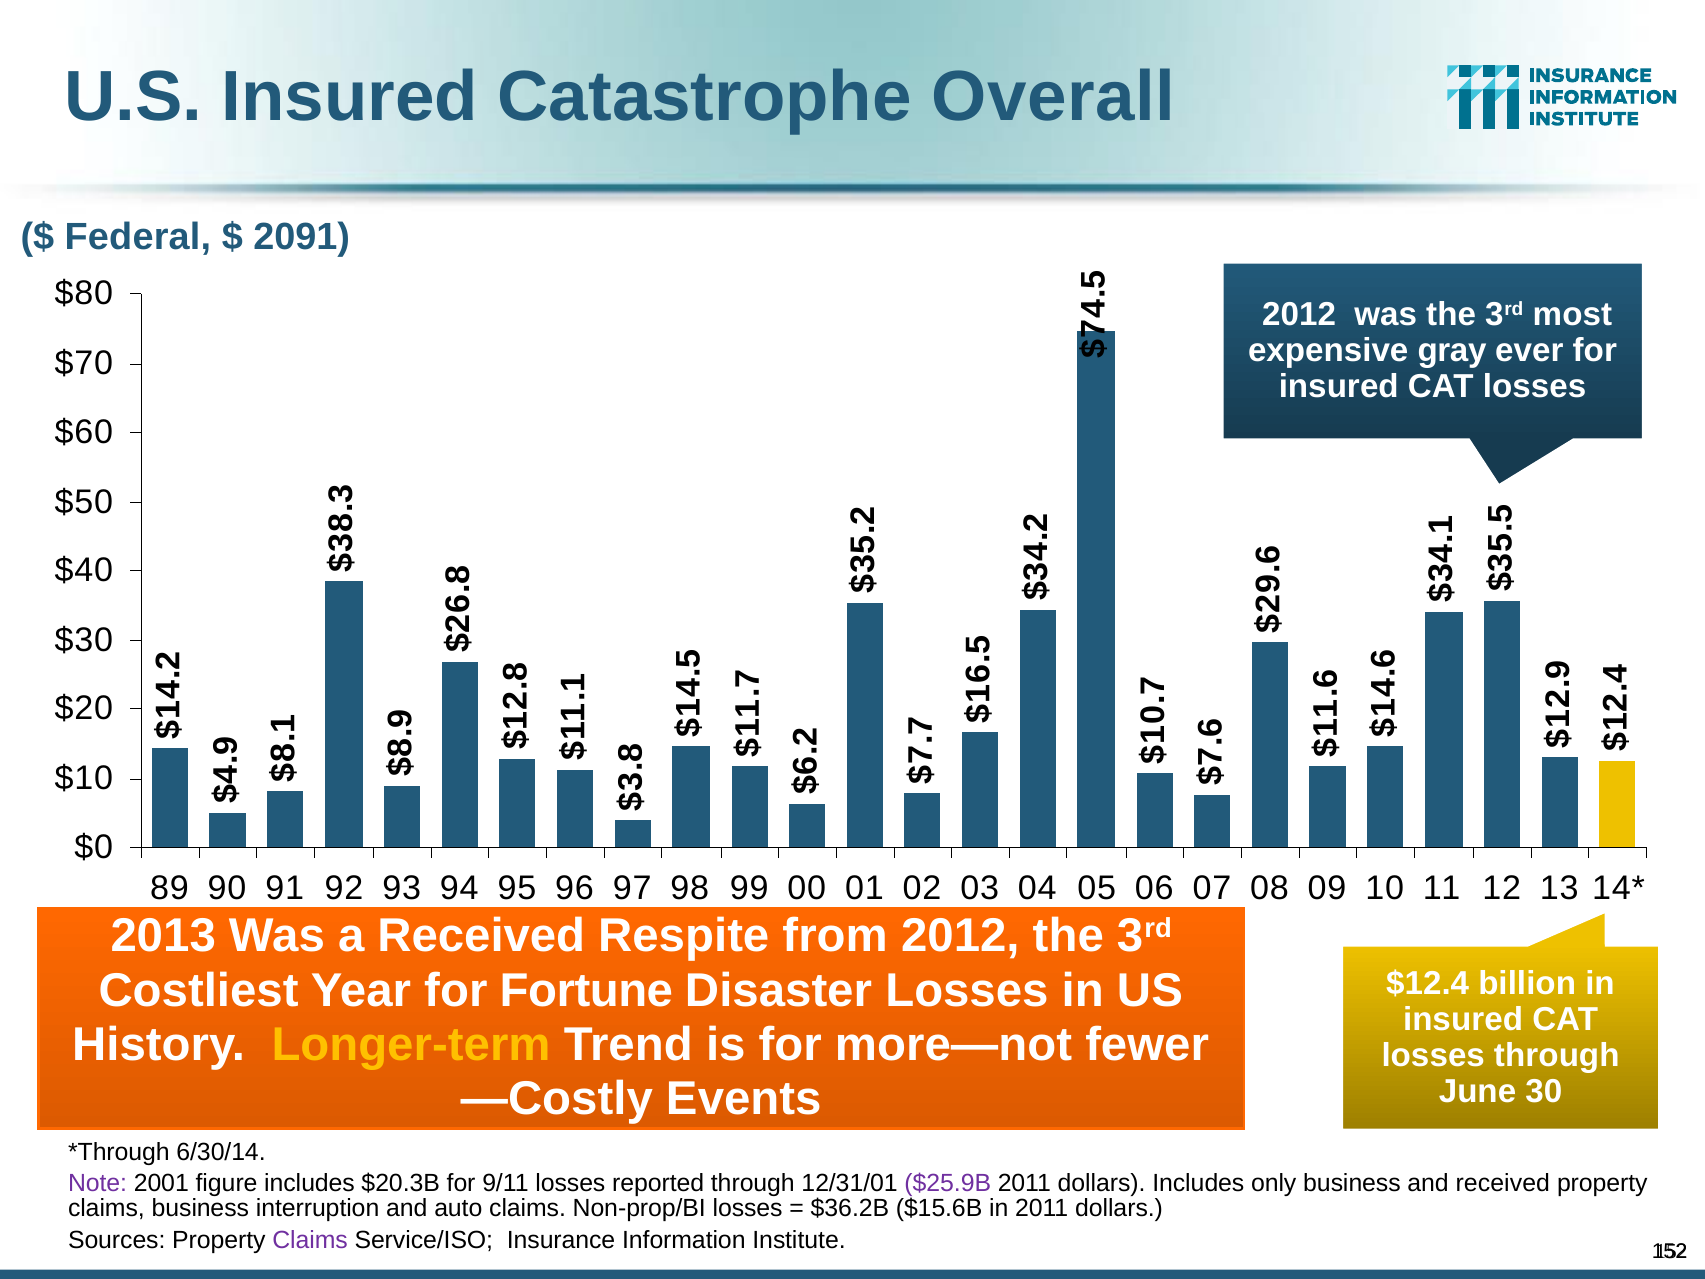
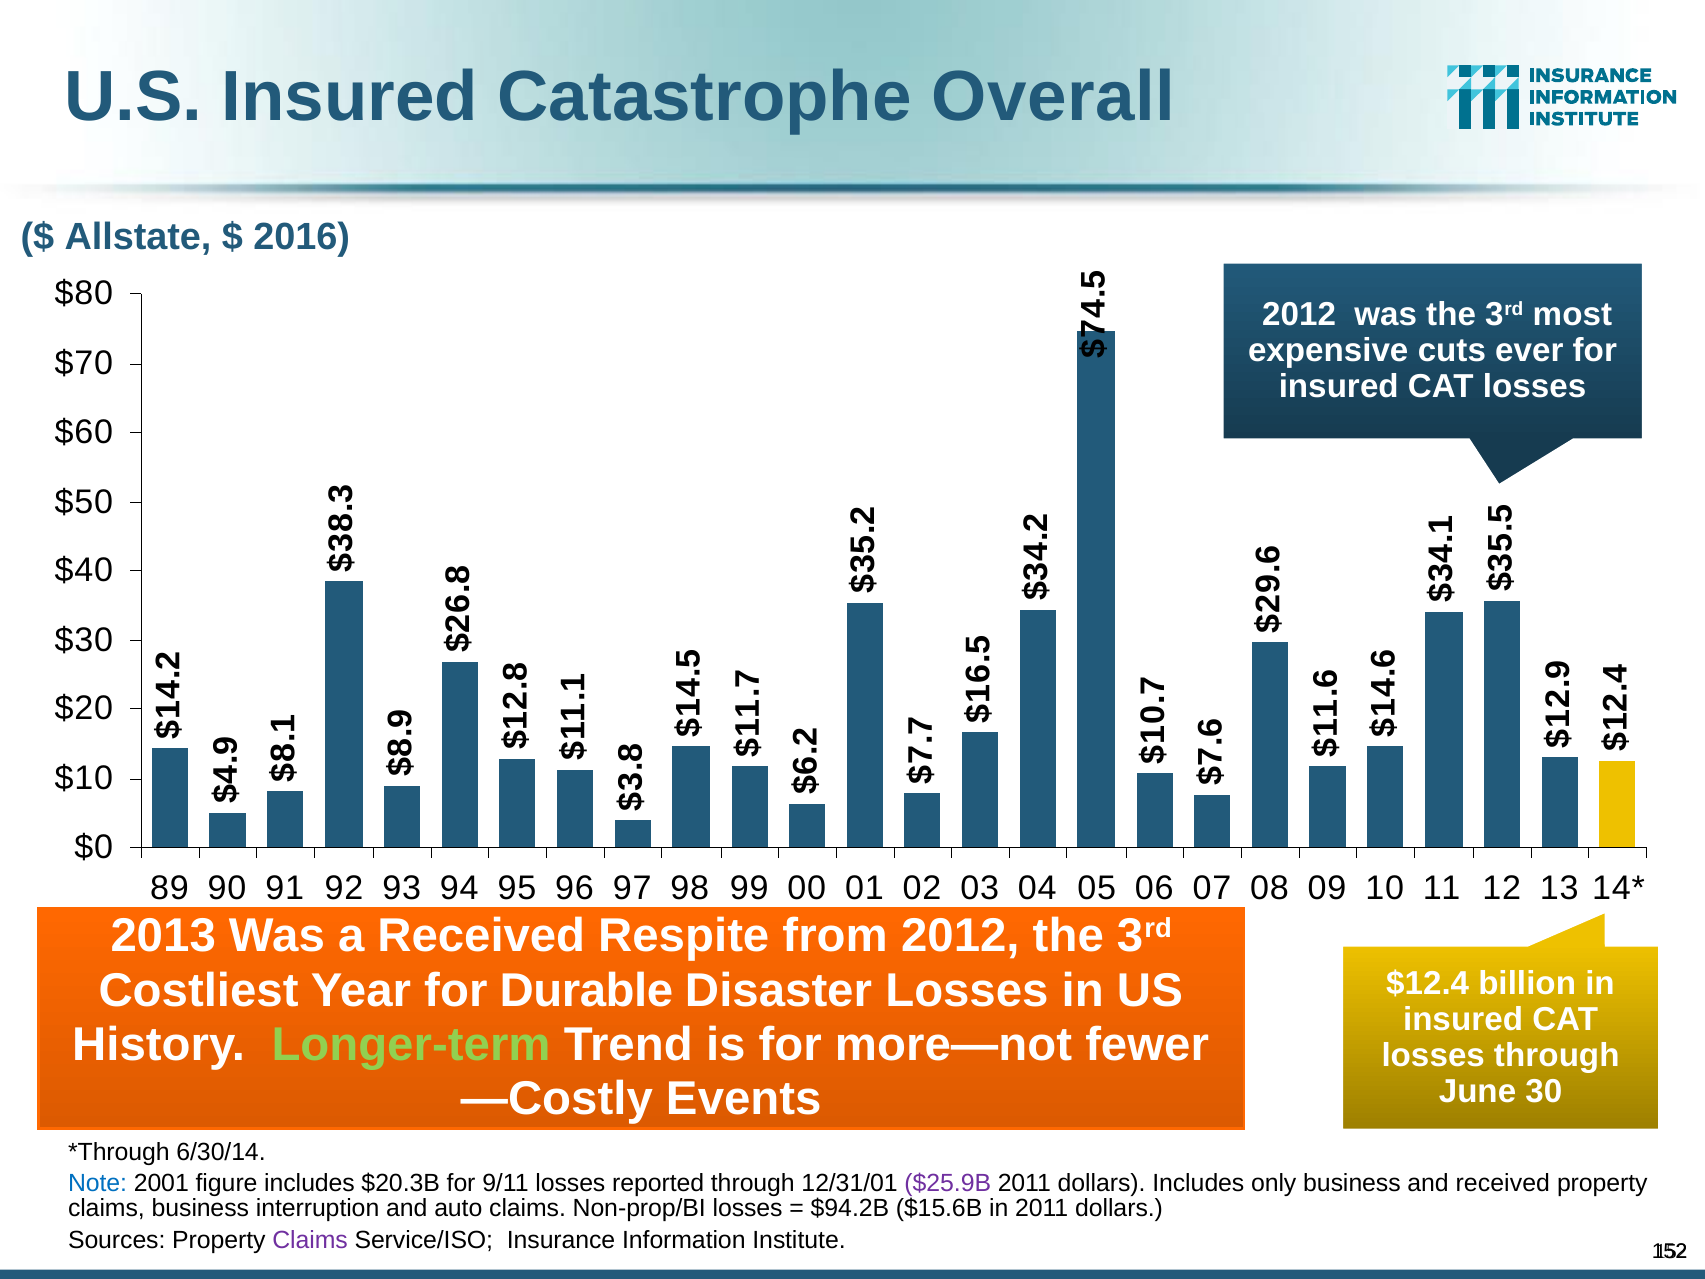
Federal: Federal -> Allstate (138, 237)
2091: 2091 -> 2016 (302, 237)
gray: gray -> cuts (1452, 351)
Fortune: Fortune -> Durable (586, 990)
Longer-term colour: yellow -> light green (411, 1044)
Note colour: purple -> blue (98, 1183)
$36.2B: $36.2B -> $94.2B (850, 1208)
